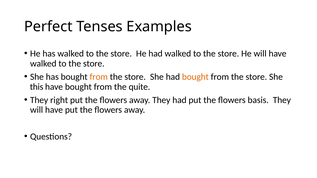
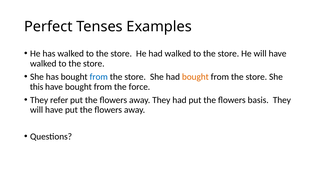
from colour: orange -> blue (99, 77)
quite: quite -> force (139, 87)
right: right -> refer (59, 100)
